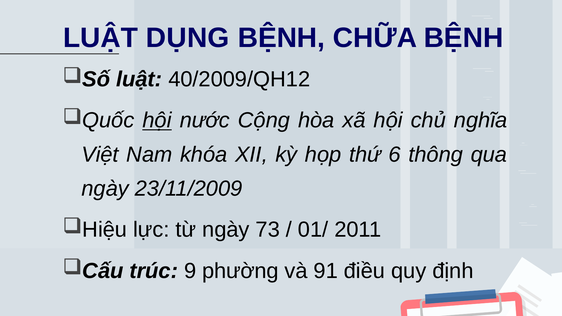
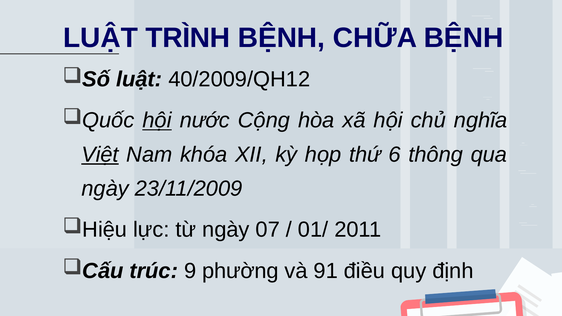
DỤNG: DỤNG -> TRÌNH (188, 38)
Việt underline: none -> present (100, 155)
73: 73 -> 07 (268, 230)
